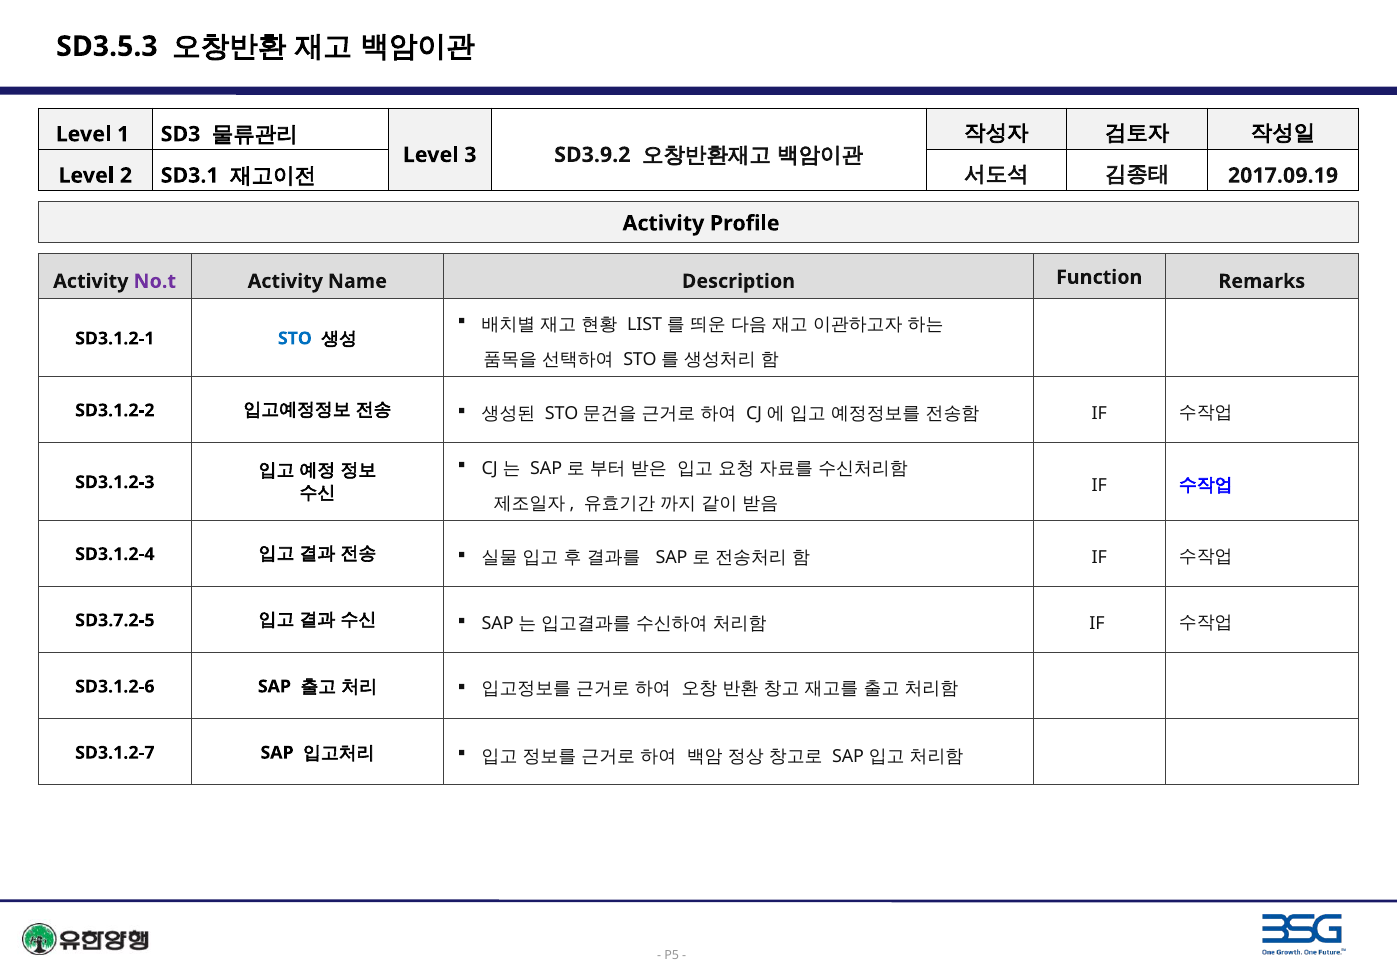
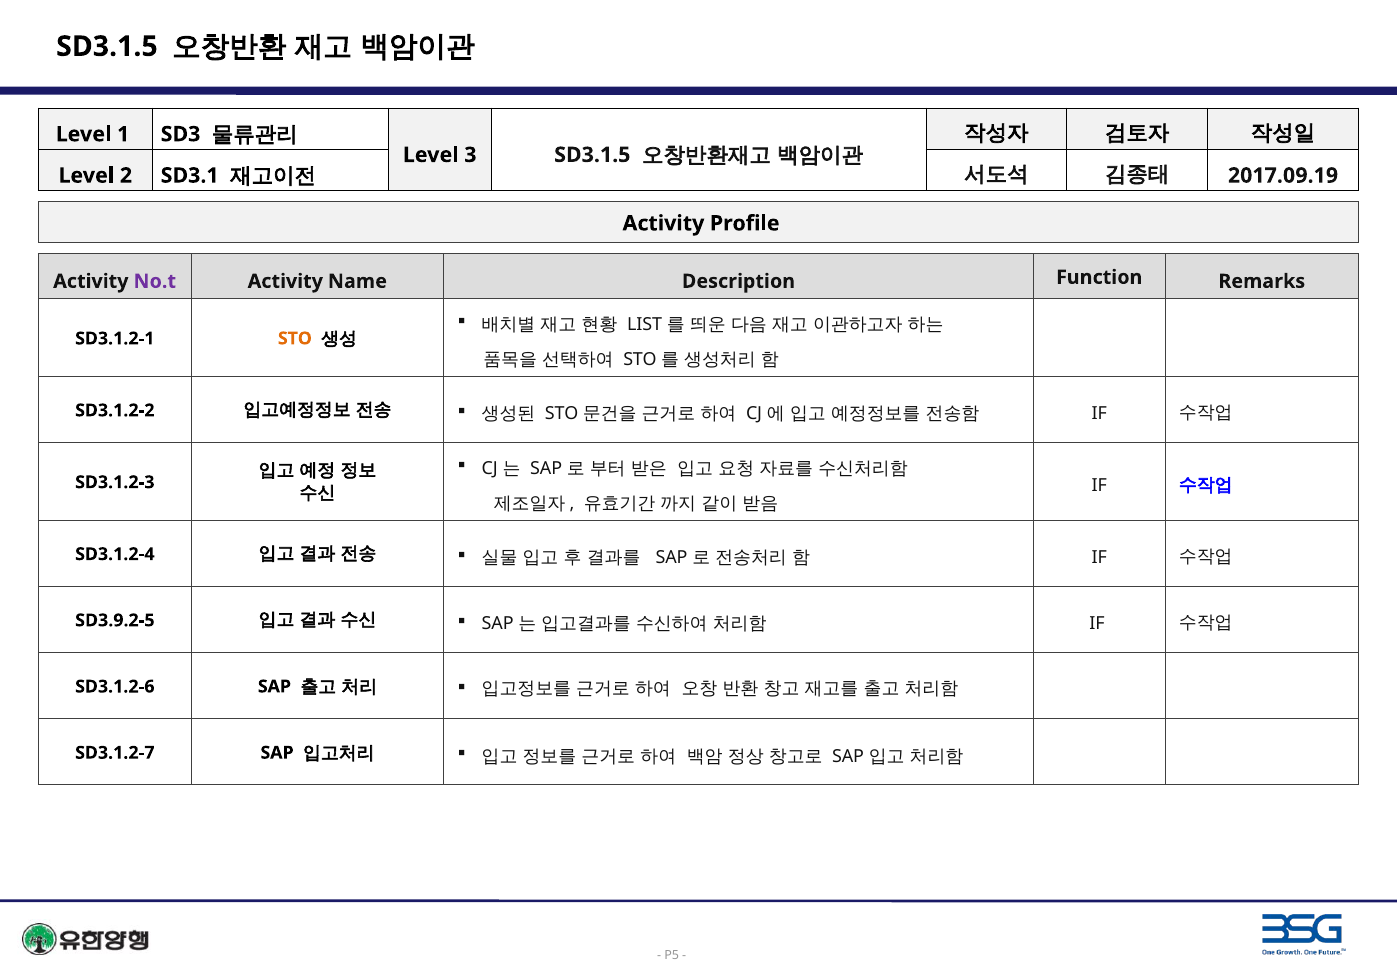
SD3.5.3: SD3.5.3 -> SD3.1.5 (107, 46)
3 SD3.9.2: SD3.9.2 -> SD3.1.5 (592, 155)
STO colour: blue -> orange (295, 338)
SD3.7.2-5: SD3.7.2-5 -> SD3.9.2-5 (115, 620)
